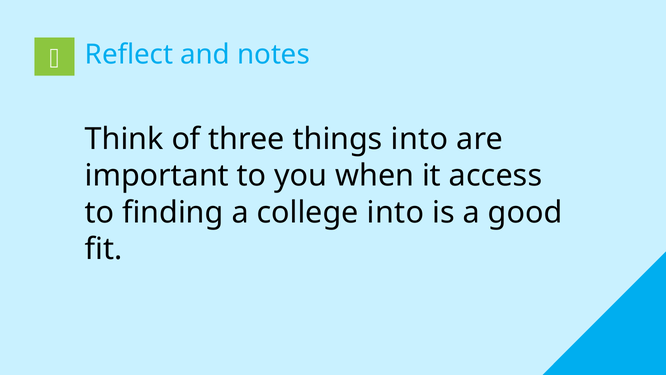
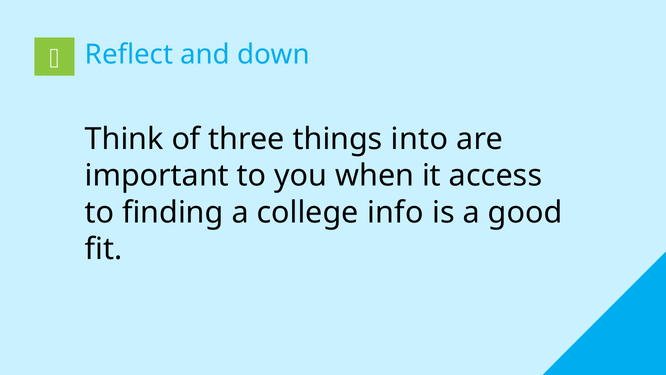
notes: notes -> down (274, 55)
college into: into -> info (395, 212)
